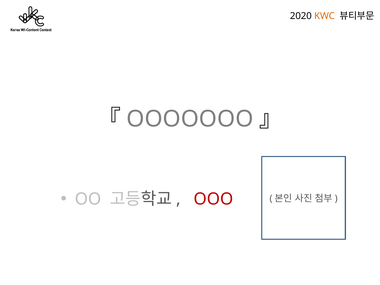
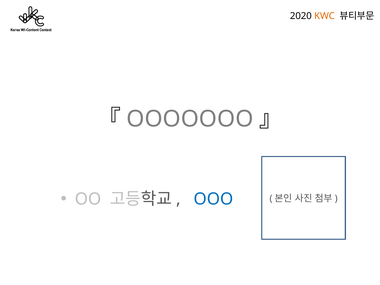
OOO colour: red -> blue (214, 199)
